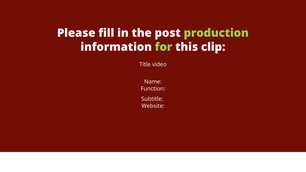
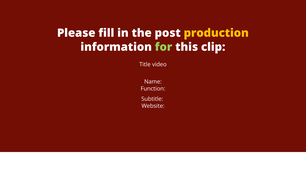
production colour: light green -> yellow (216, 33)
